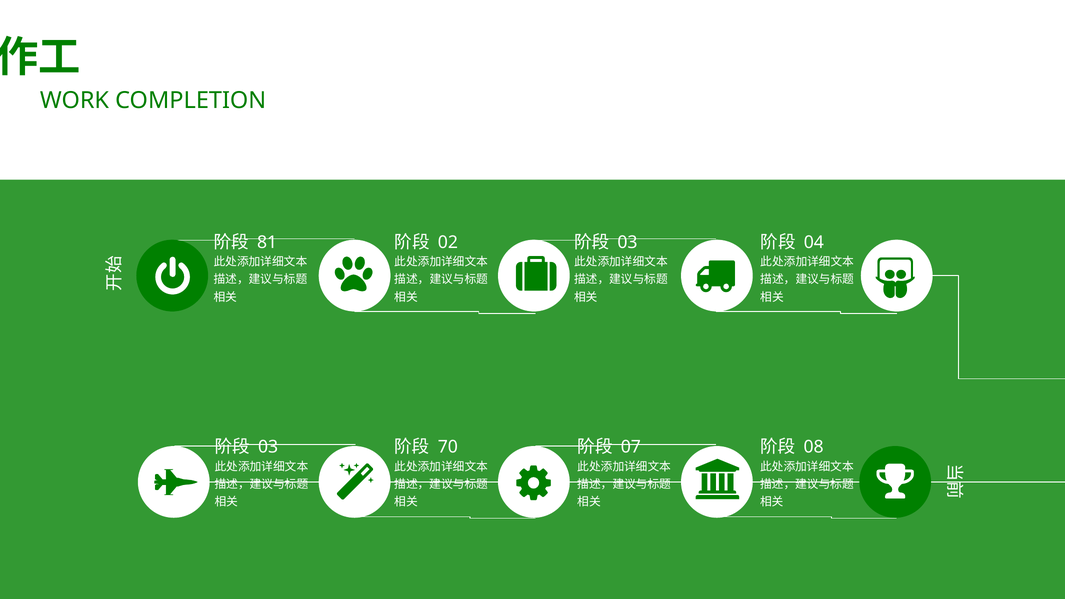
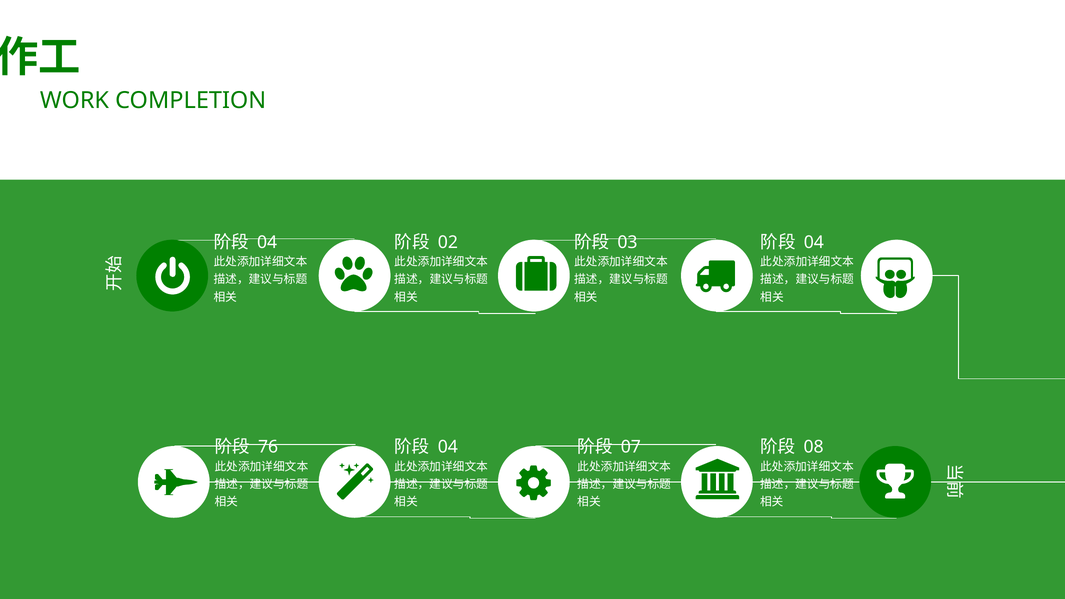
81: 81 -> 04 (267, 242)
03: 03 -> 76 (268, 447)
70: 70 -> 04 (448, 447)
